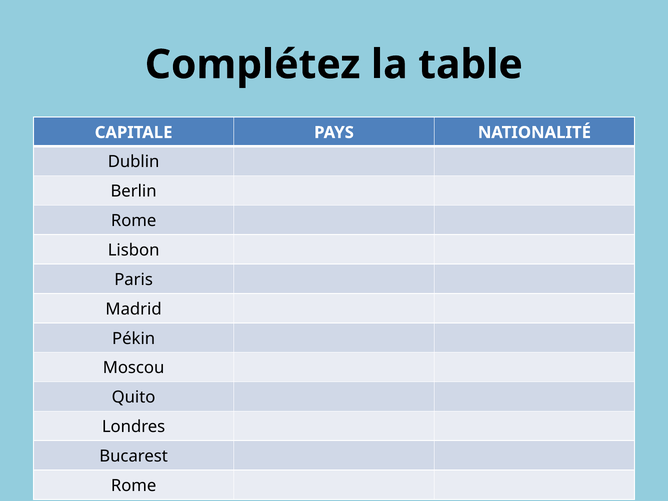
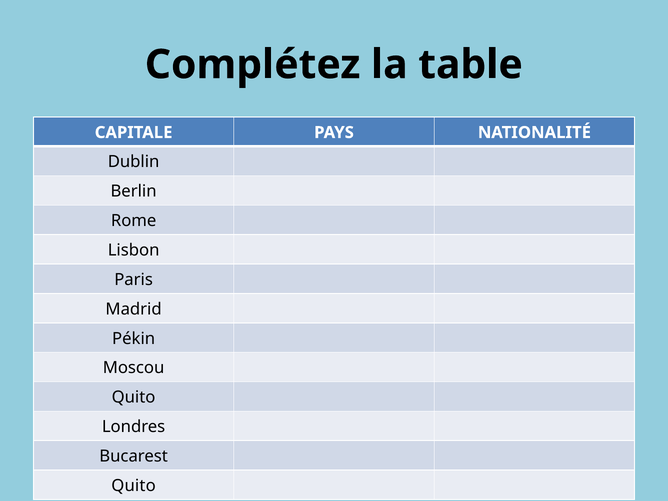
Rome: Rome -> Quito (134, 486)
